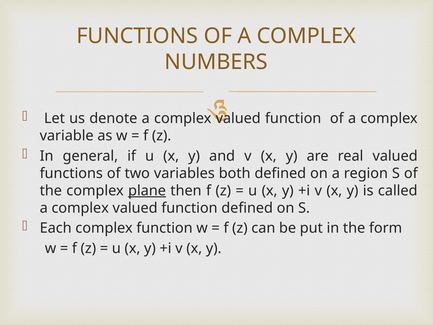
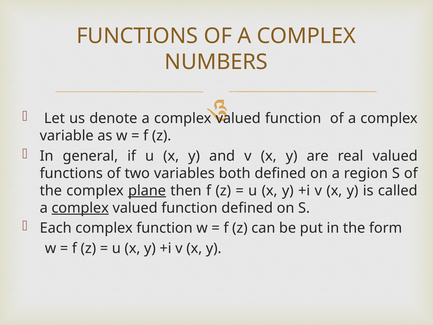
complex underline: none -> present (80, 208)
